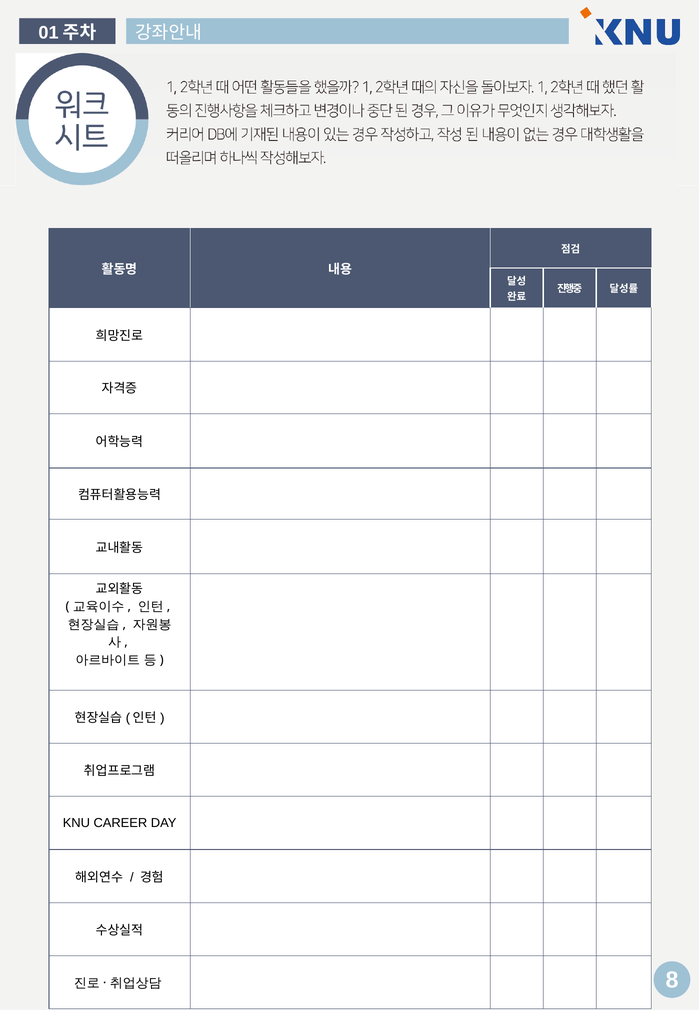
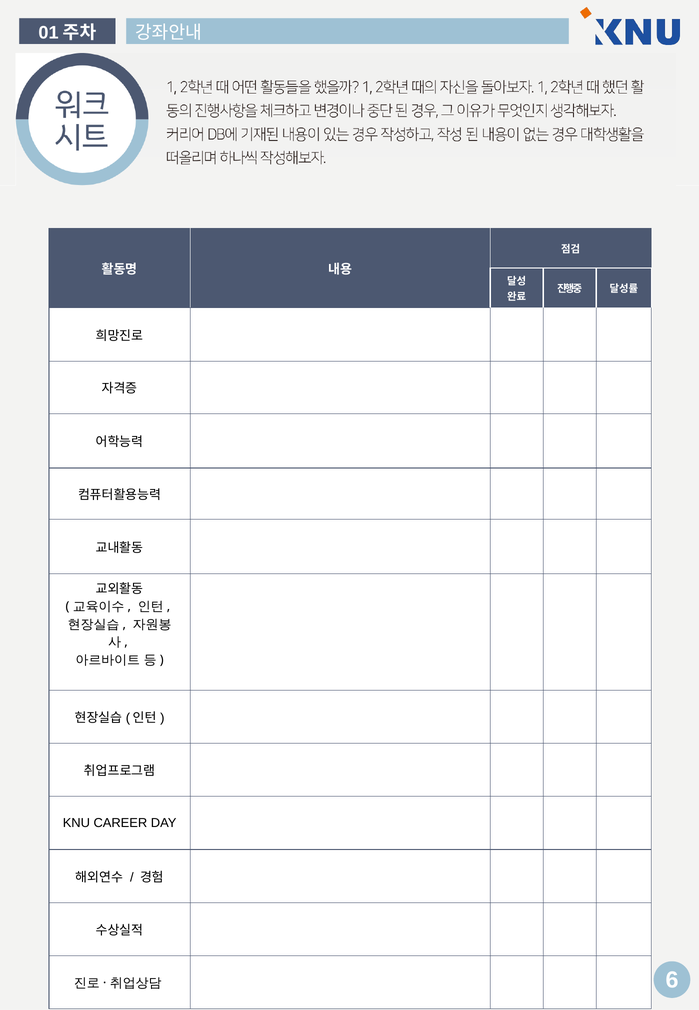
8: 8 -> 6 (672, 980)
